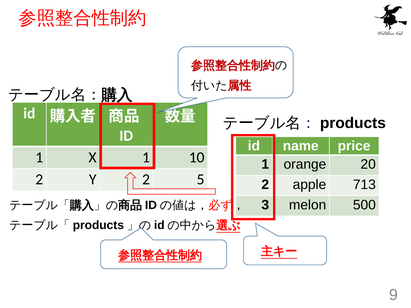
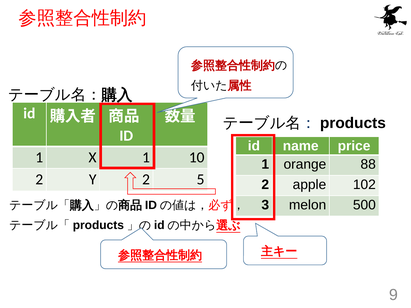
20: 20 -> 88 (368, 165)
713: 713 -> 102 (364, 185)
